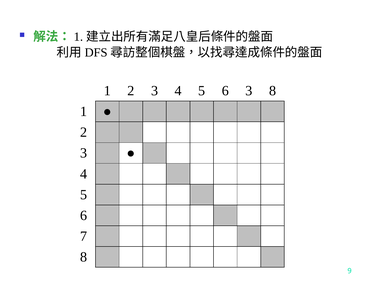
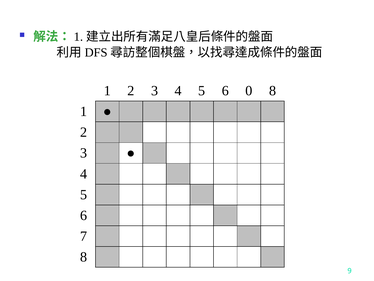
6 3: 3 -> 0 (249, 91)
